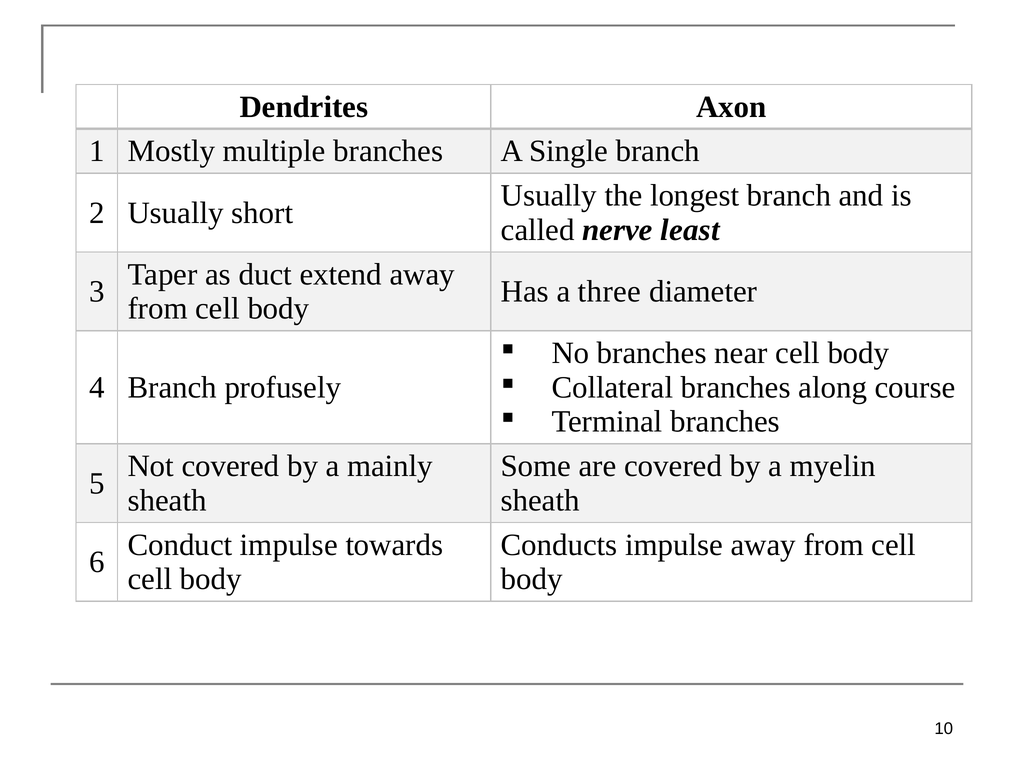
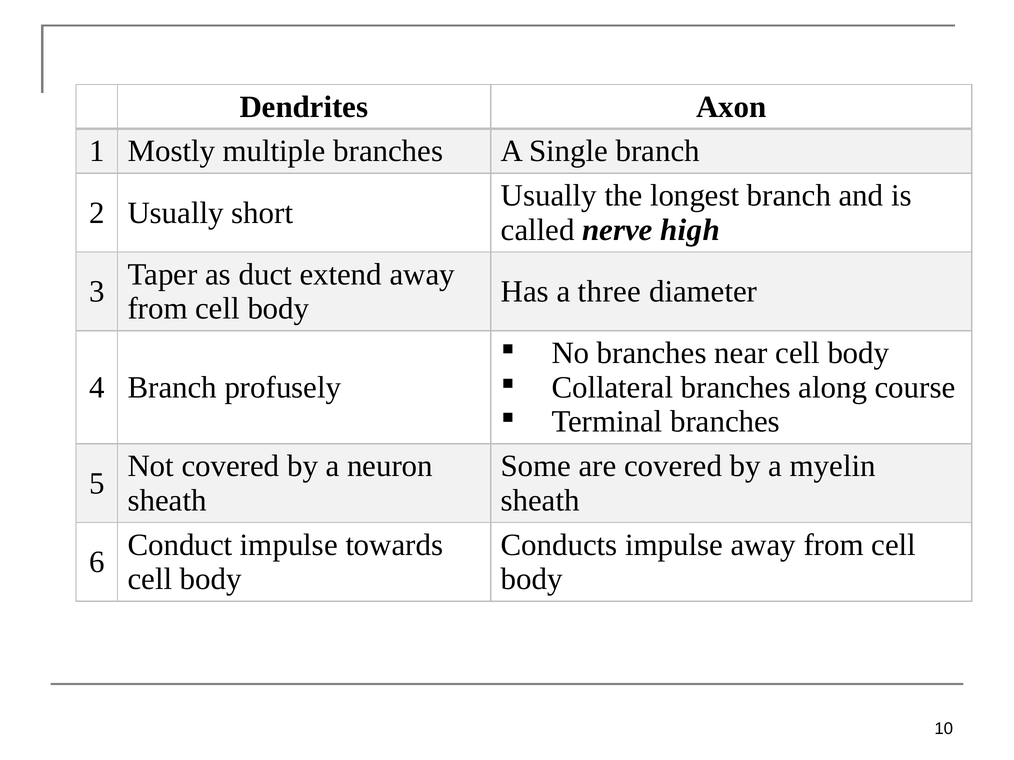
least: least -> high (690, 230)
mainly: mainly -> neuron (390, 466)
